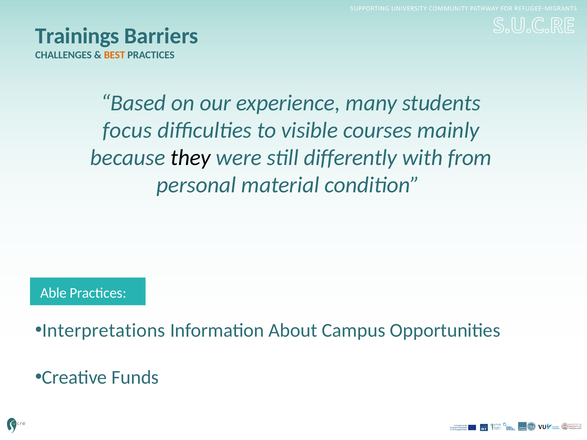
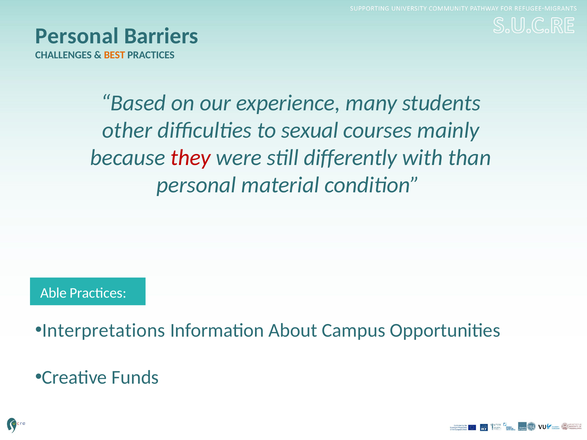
Trainings: Trainings -> Personal (77, 36)
focus: focus -> other (127, 130)
visible: visible -> sexual (310, 130)
they colour: black -> red (191, 158)
from: from -> than (470, 158)
